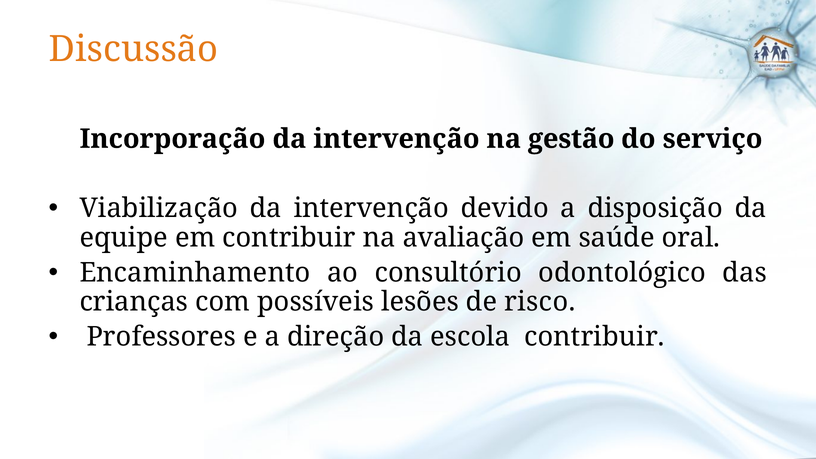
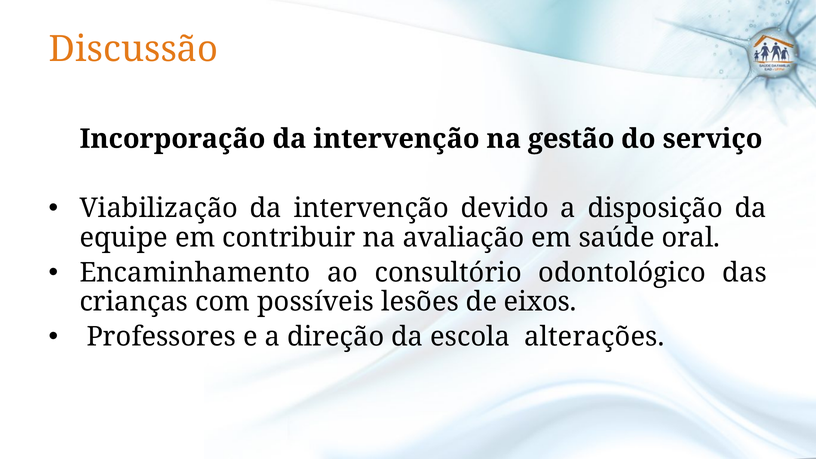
risco: risco -> eixos (540, 302)
escola contribuir: contribuir -> alterações (594, 337)
